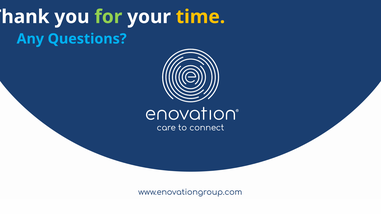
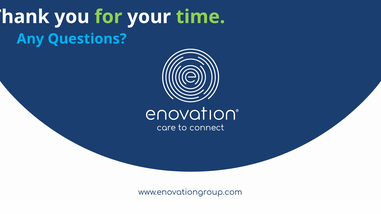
time colour: yellow -> light green (200, 17)
